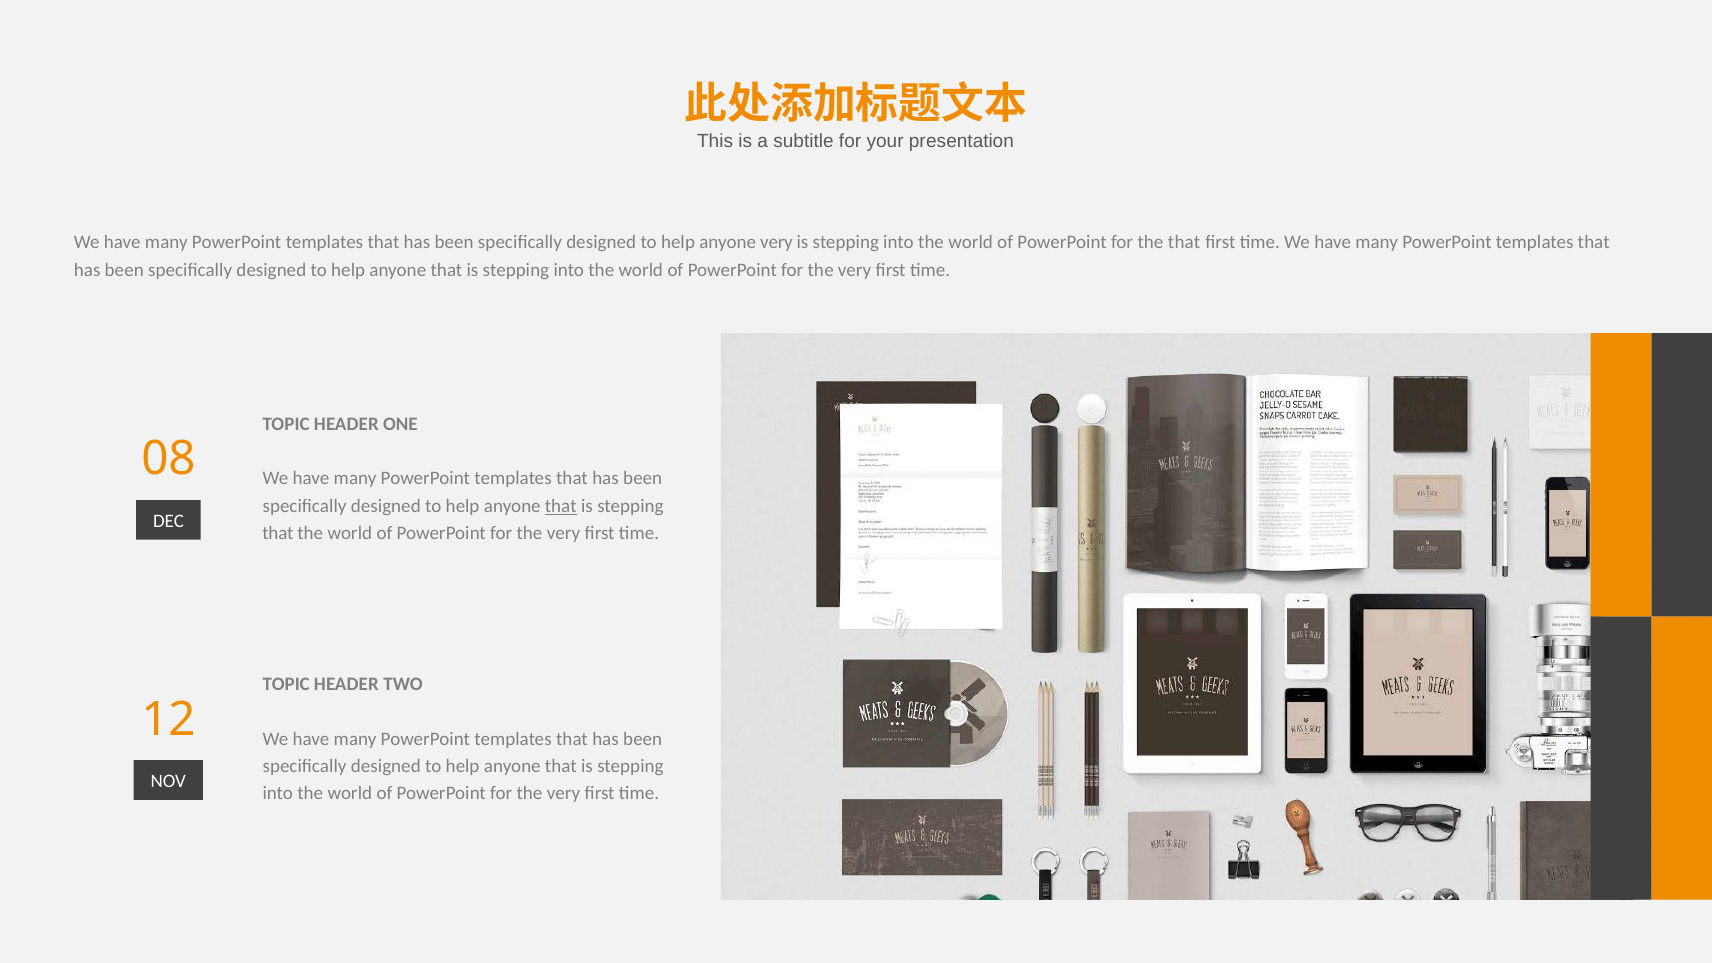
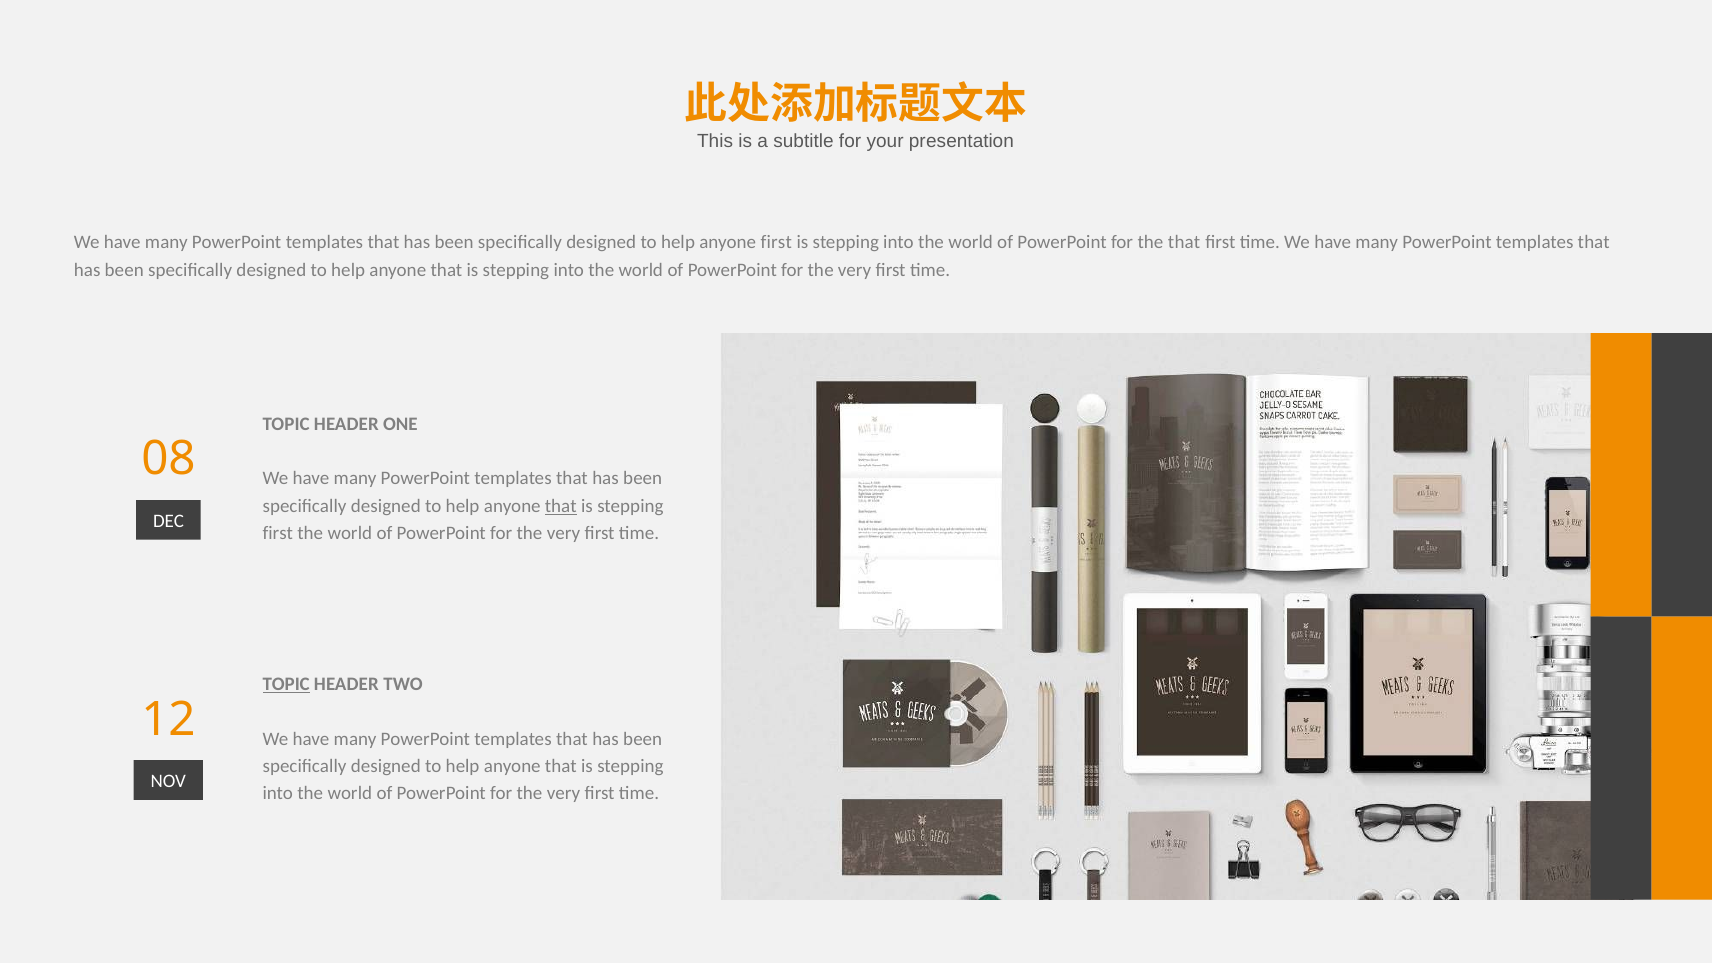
anyone very: very -> first (776, 243)
that: that -> first (278, 533)
TOPIC underline: none -> present (286, 684)
